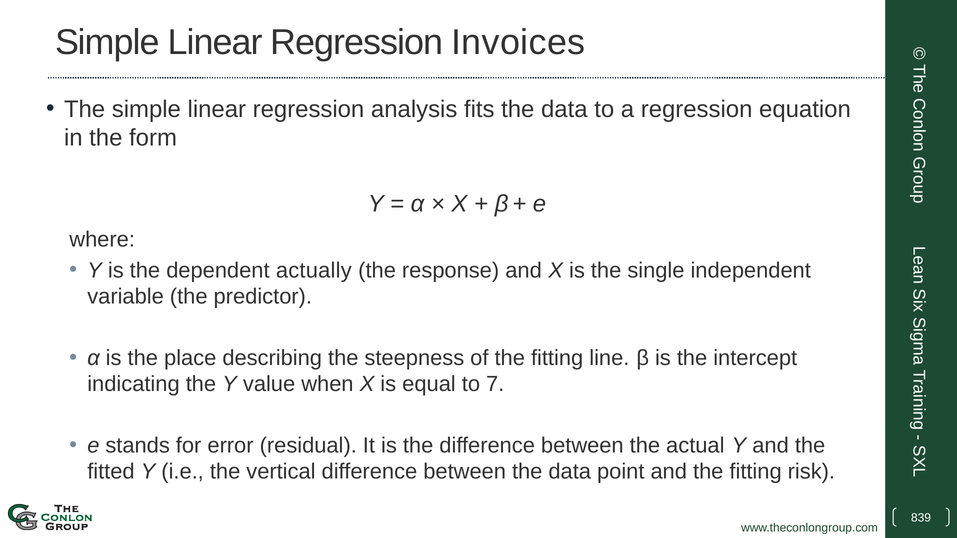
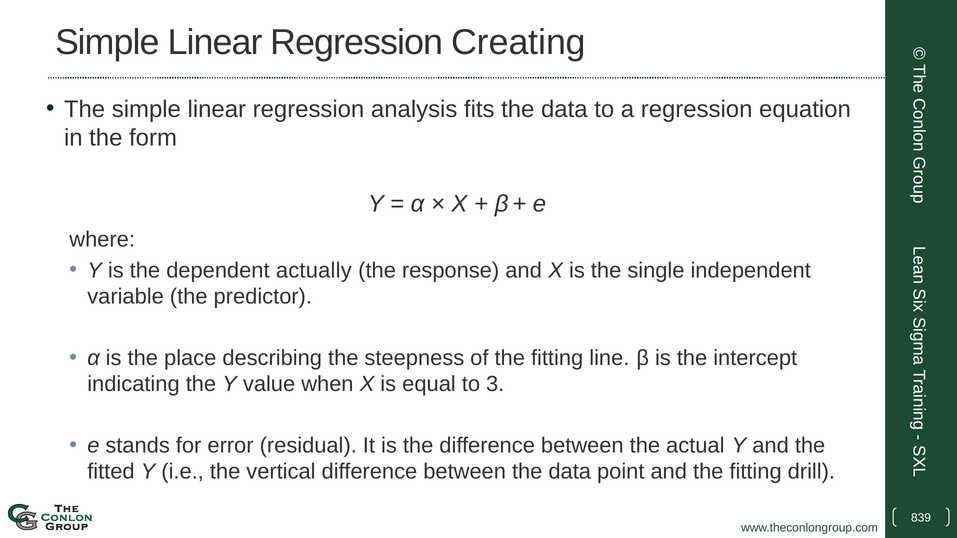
Invoices: Invoices -> Creating (518, 43)
7: 7 -> 3 (495, 384)
risk: risk -> drill (811, 472)
